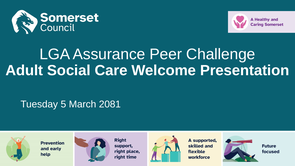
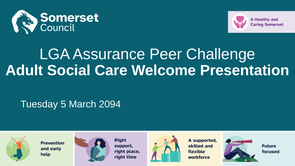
2081: 2081 -> 2094 (110, 104)
